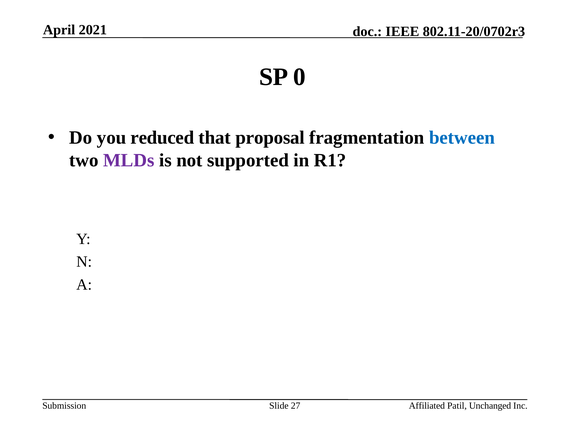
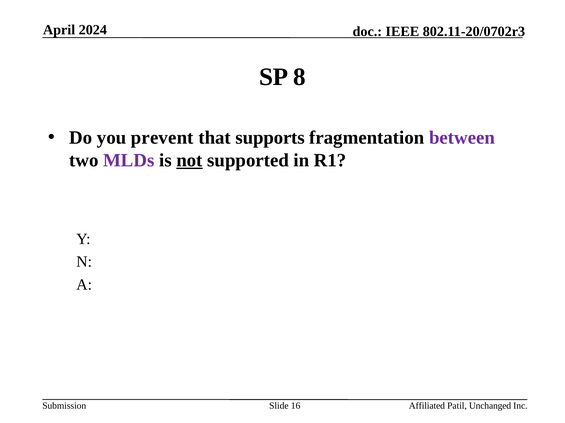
2021: 2021 -> 2024 (93, 30)
0: 0 -> 8 (300, 77)
reduced: reduced -> prevent (162, 138)
proposal: proposal -> supports (270, 138)
between colour: blue -> purple (462, 138)
not underline: none -> present (189, 160)
27: 27 -> 16 (296, 406)
